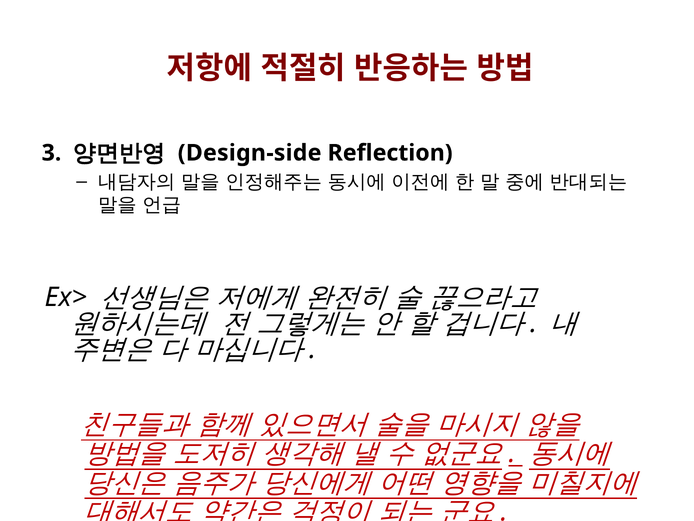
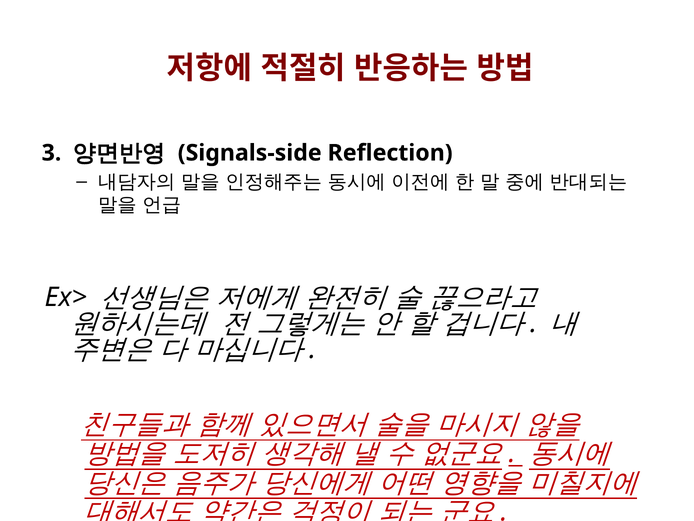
Design-side: Design-side -> Signals-side (250, 153)
